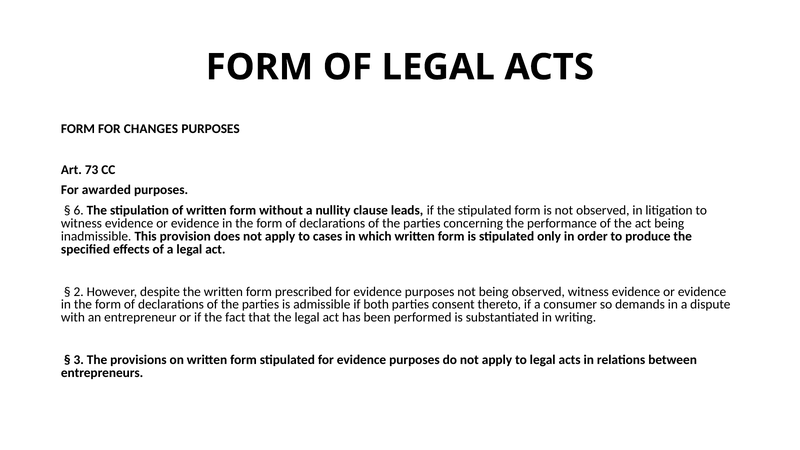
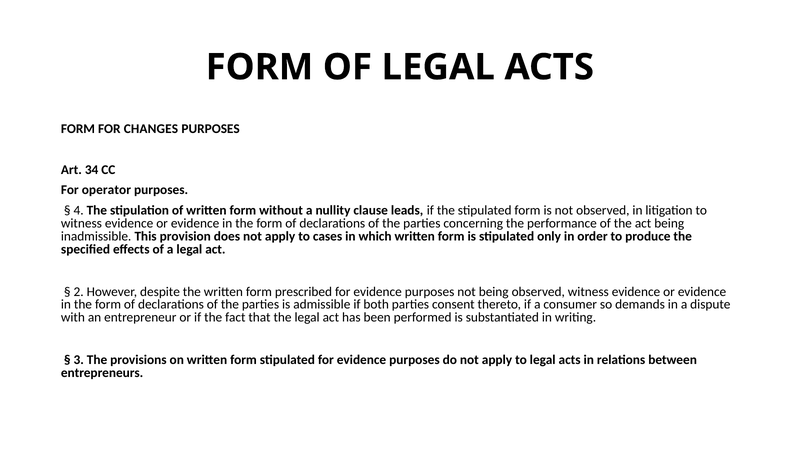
73: 73 -> 34 (92, 170)
awarded: awarded -> operator (106, 190)
6: 6 -> 4 (79, 210)
